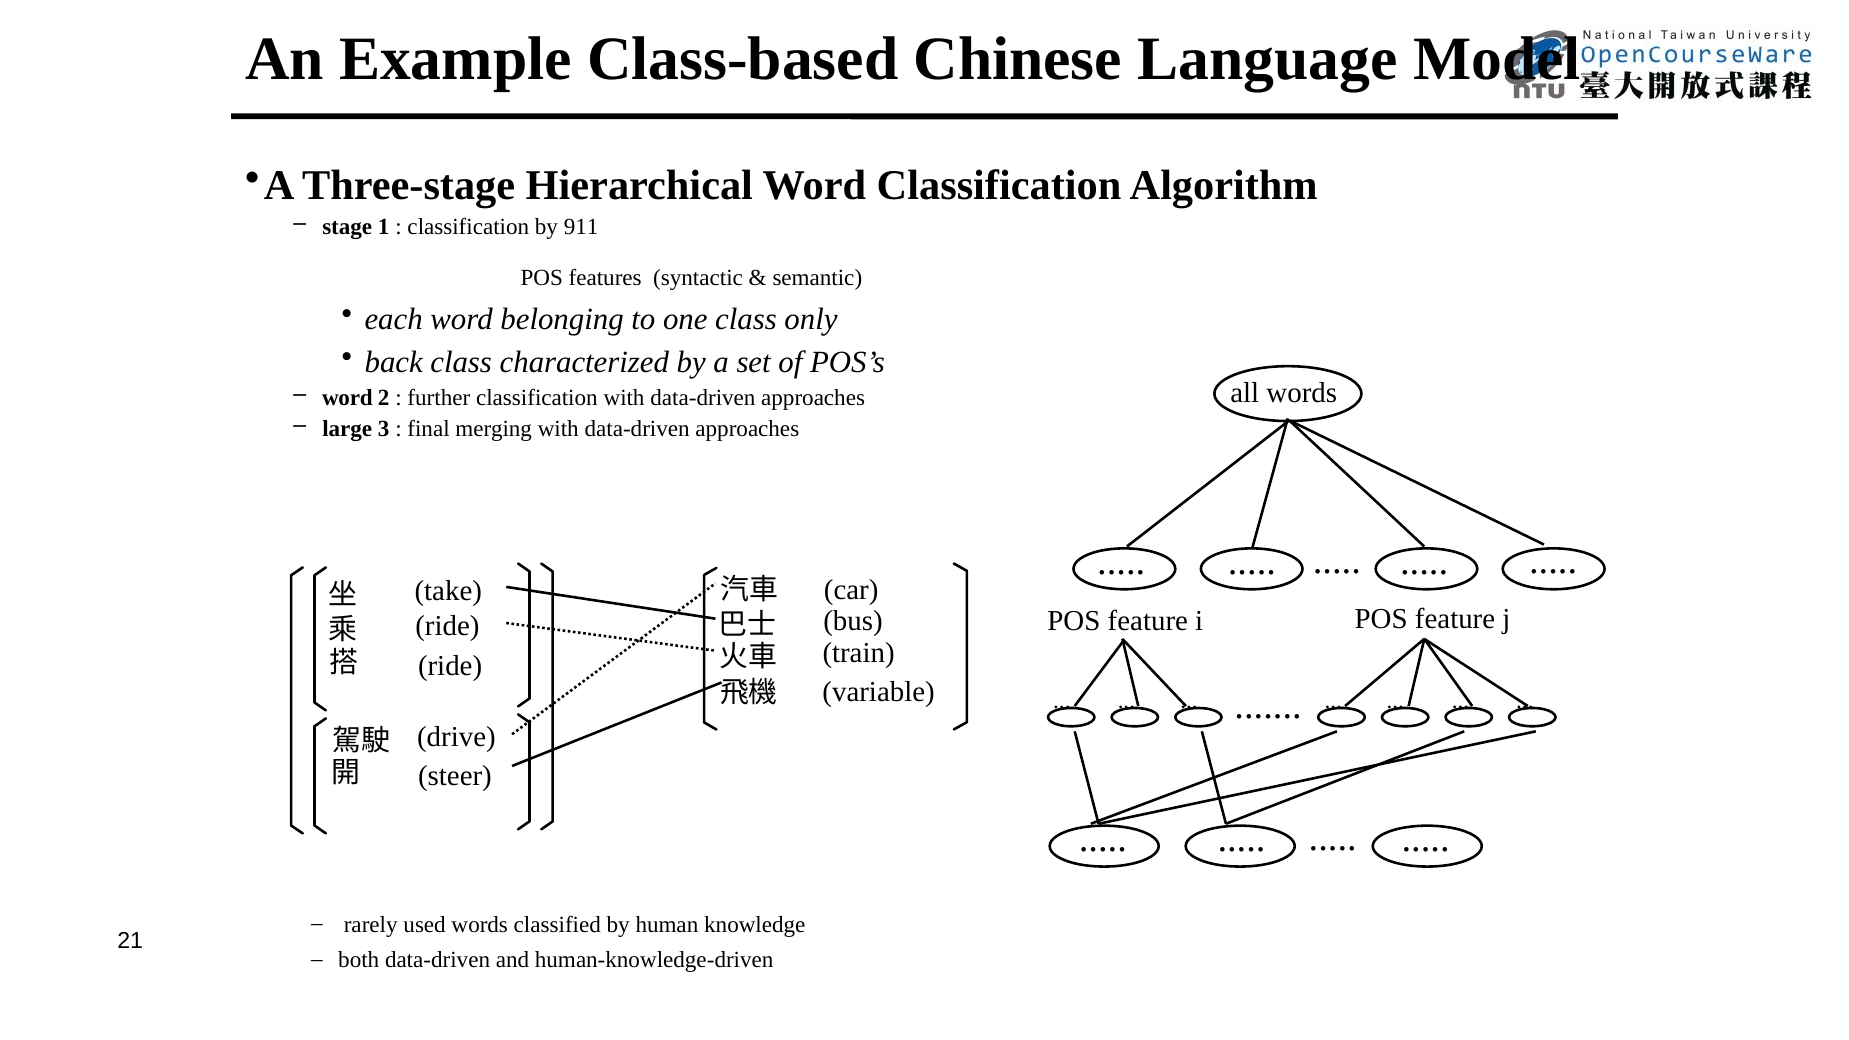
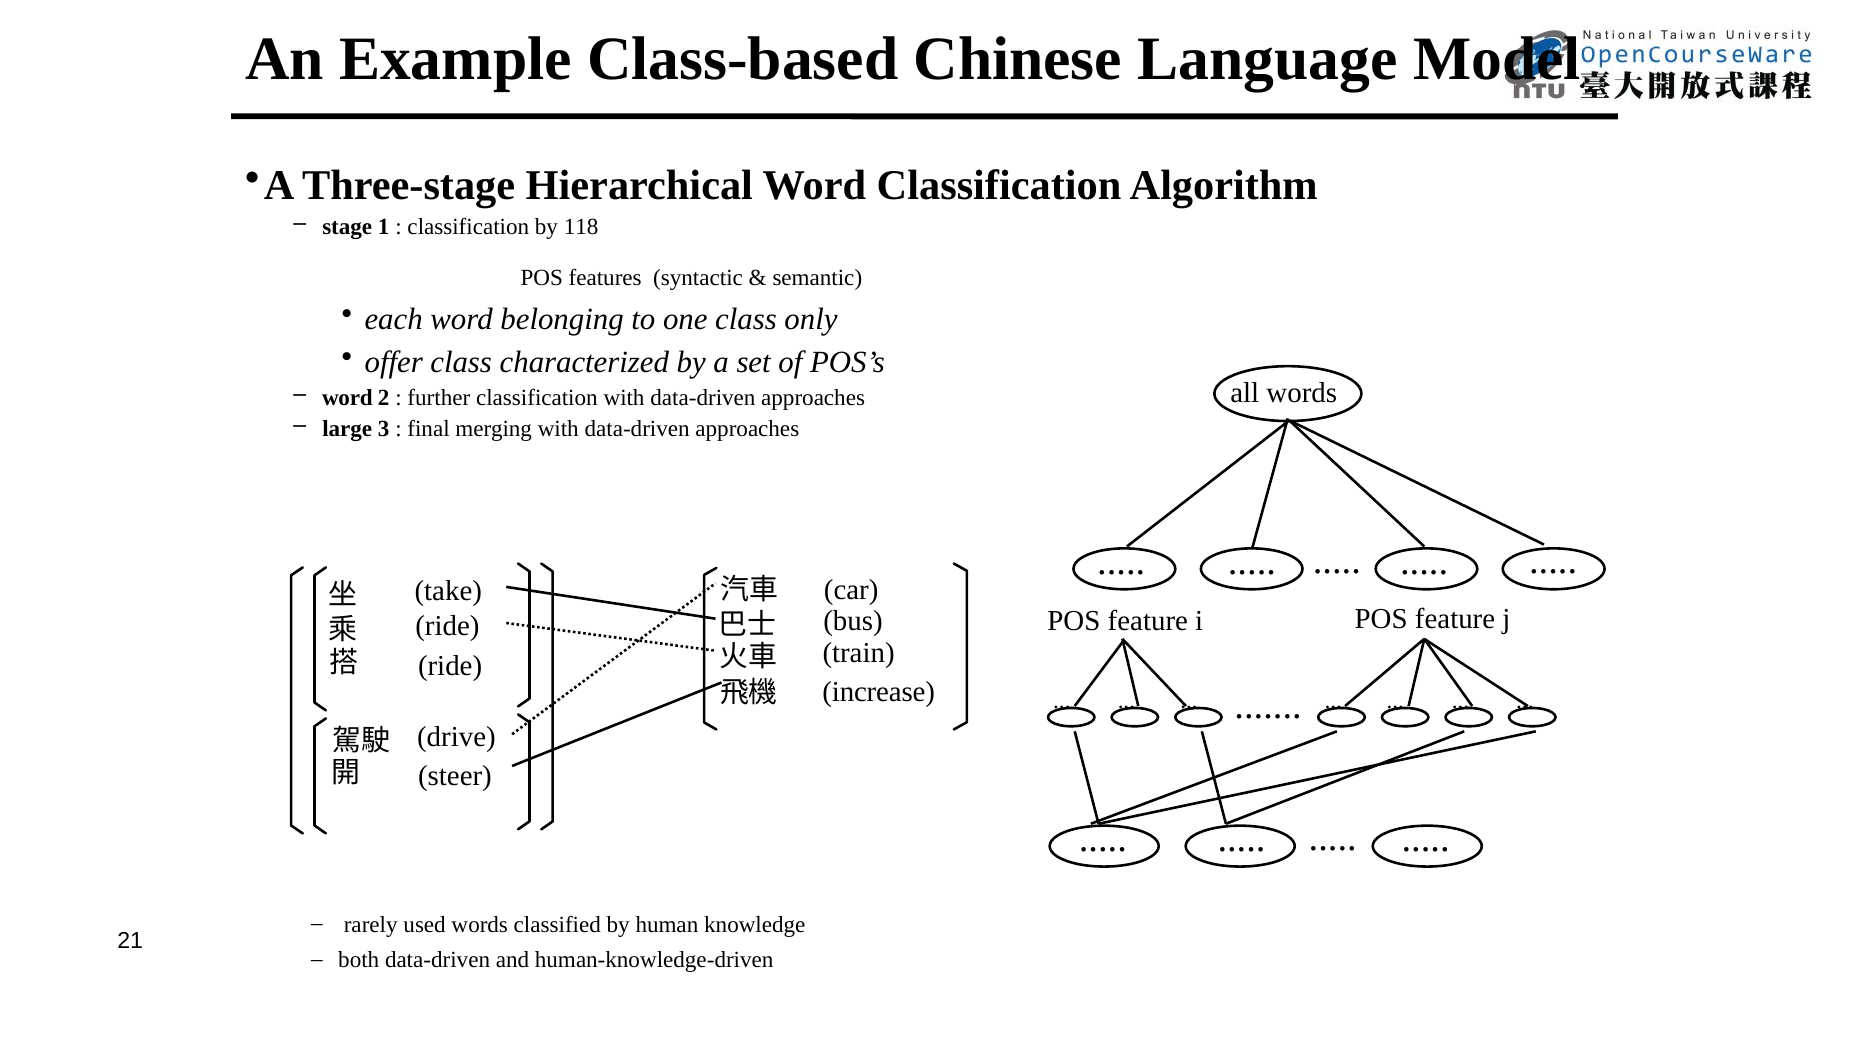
911: 911 -> 118 (581, 227)
back: back -> offer (394, 363)
variable: variable -> increase (879, 692)
